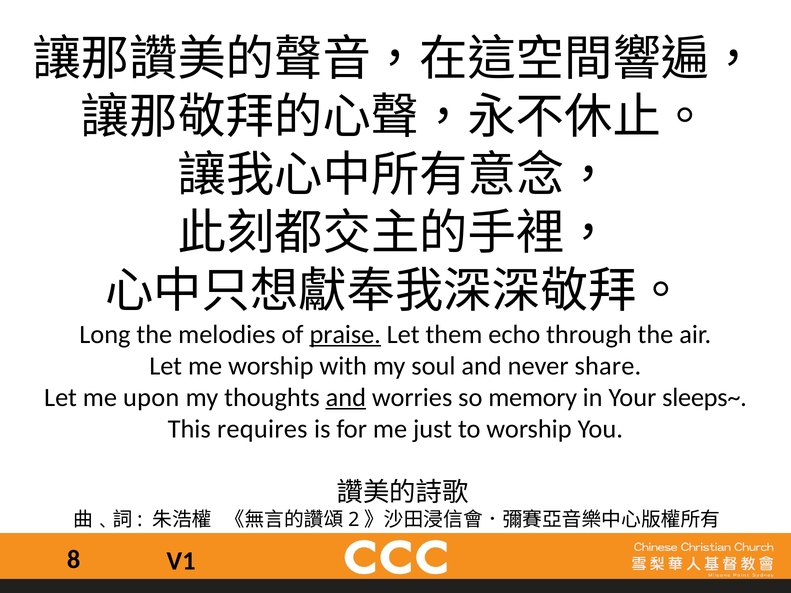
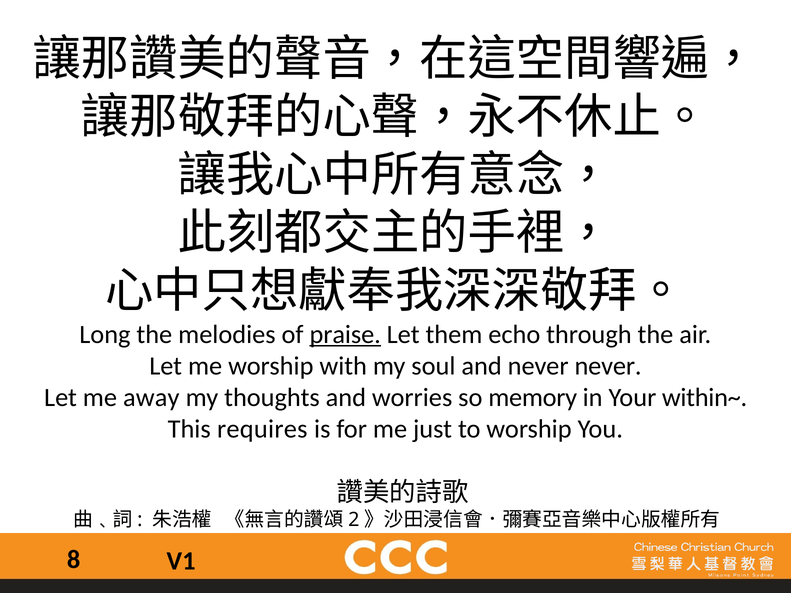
never share: share -> never (608, 366)
upon: upon -> away (151, 398)
and underline: present -> none (346, 398)
sleeps~: sleeps~ -> within~ (705, 398)
